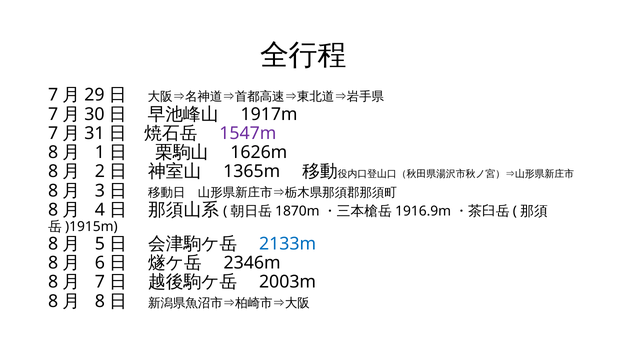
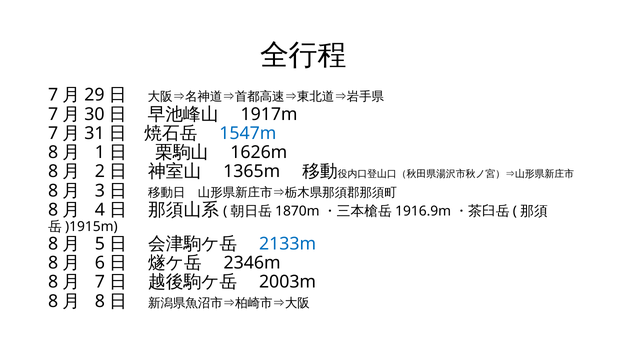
1547m colour: purple -> blue (248, 133)
